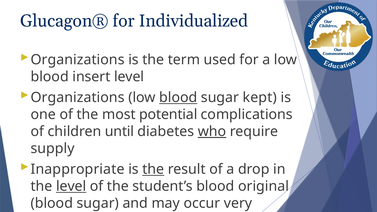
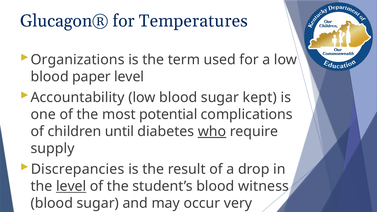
Individualized: Individualized -> Temperatures (193, 21)
insert: insert -> paper (91, 77)
Organizations: Organizations -> Accountability (78, 98)
blood underline: present -> none (178, 98)
Inappropriate: Inappropriate -> Discrepancies (78, 169)
the underline: present -> none (153, 169)
original: original -> witness (264, 186)
